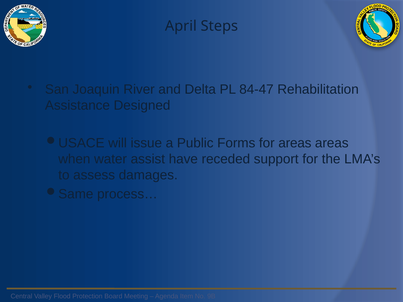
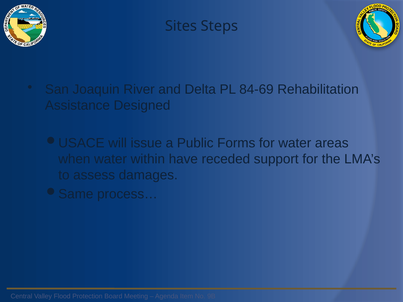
April: April -> Sites (181, 26)
84-47: 84-47 -> 84-69 (256, 89)
for areas: areas -> water (295, 143)
assist: assist -> within (148, 159)
